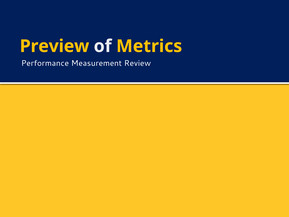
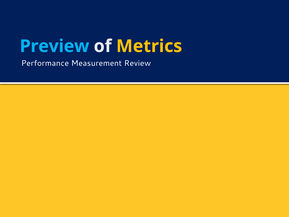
Preview colour: yellow -> light blue (55, 46)
